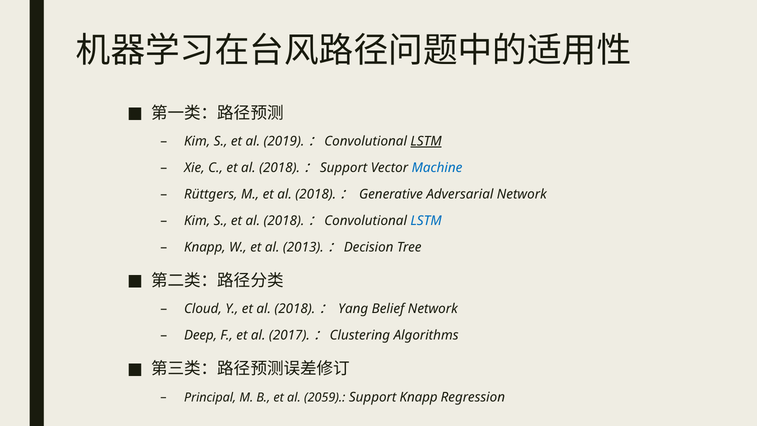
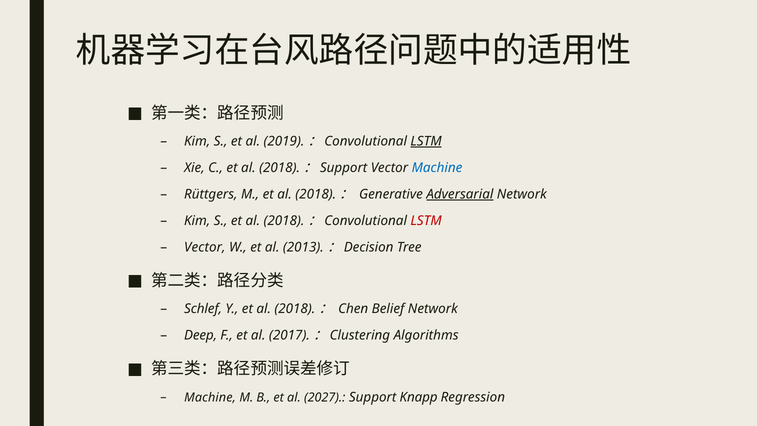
Adversarial underline: none -> present (460, 194)
LSTM colour: blue -> red (426, 221)
Knapp: Knapp -> Vector (205, 247)
Cloud: Cloud -> Schlef (203, 309)
Yang: Yang -> Chen (353, 309)
Principal: Principal -> Machine (210, 397)
2059: 2059 -> 2027 (325, 397)
